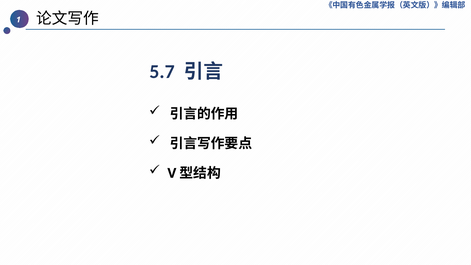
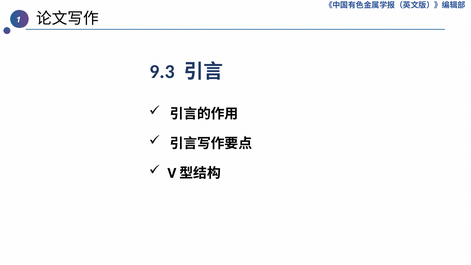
5.7: 5.7 -> 9.3 (162, 72)
